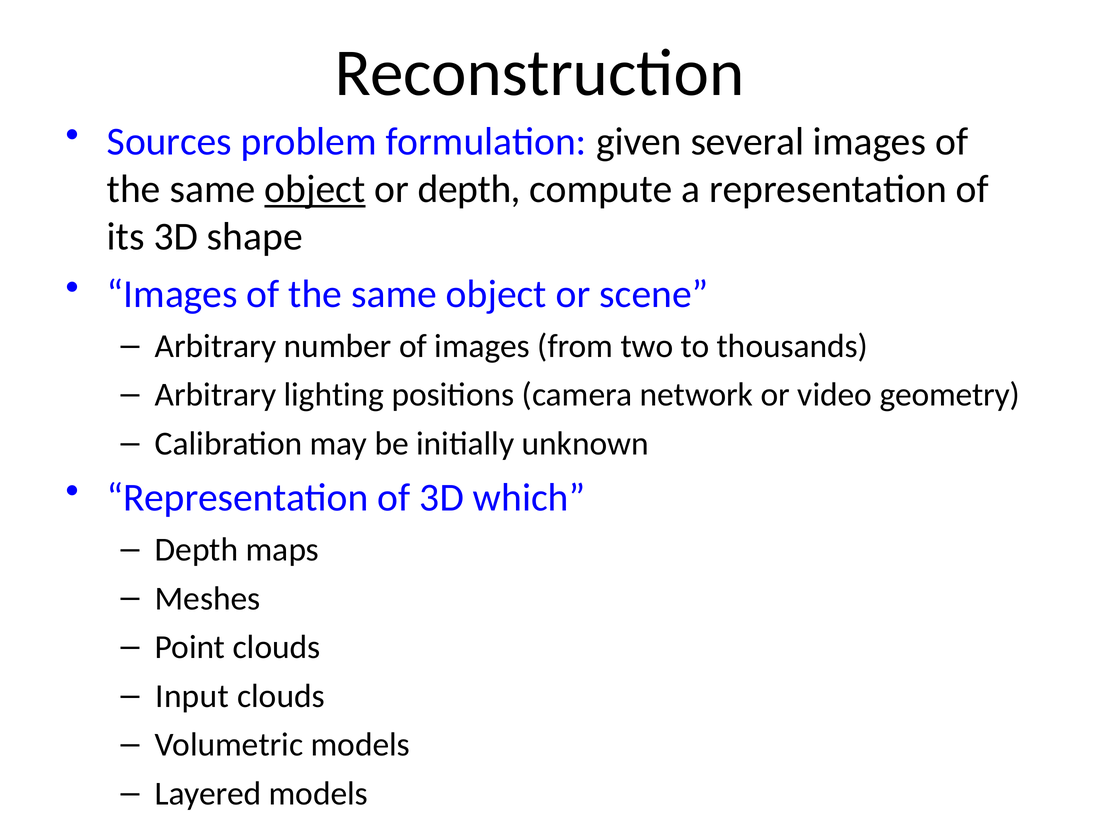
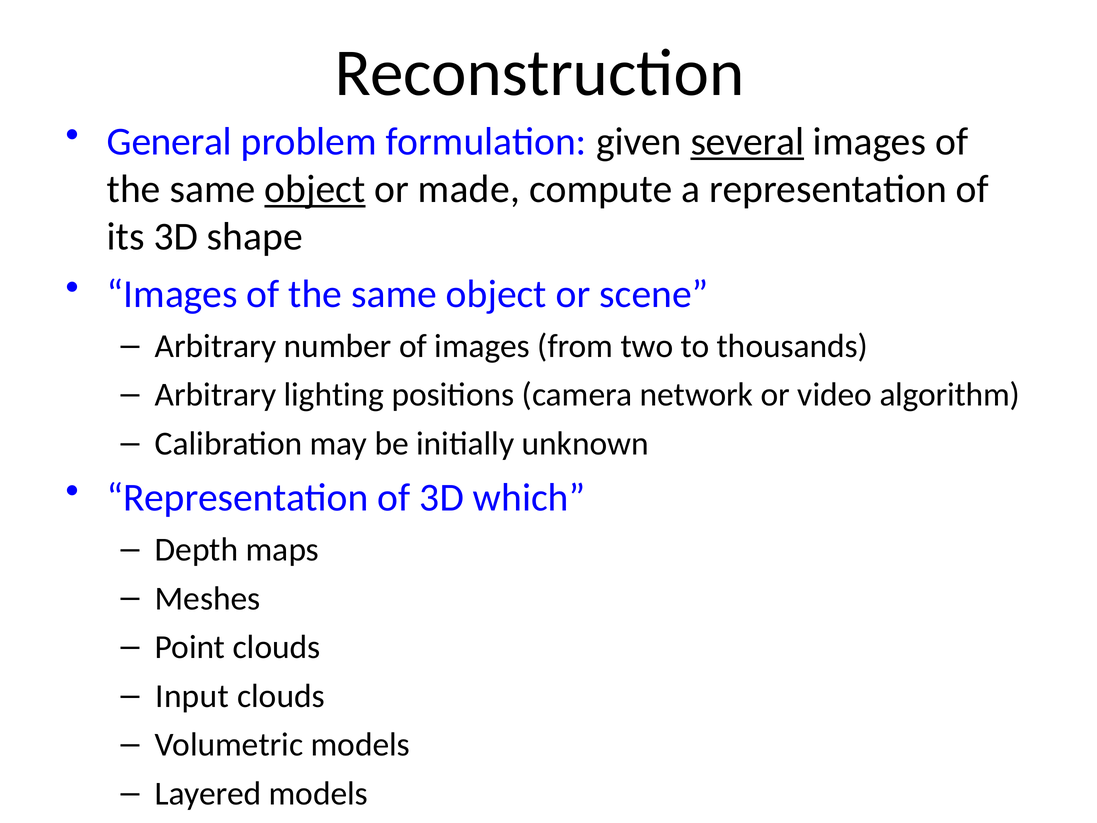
Sources: Sources -> General (169, 142)
several underline: none -> present (747, 142)
or depth: depth -> made (469, 189)
geometry: geometry -> algorithm (950, 395)
